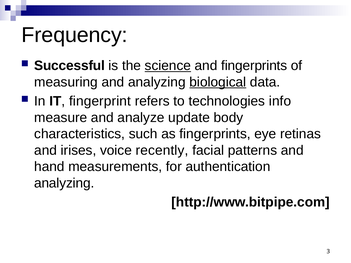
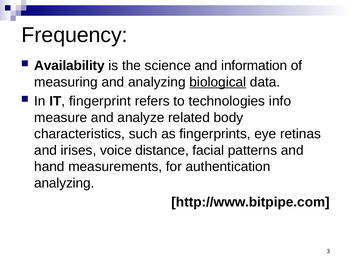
Successful: Successful -> Availability (69, 66)
science underline: present -> none (168, 66)
and fingerprints: fingerprints -> information (254, 66)
update: update -> related (189, 118)
recently: recently -> distance (162, 150)
